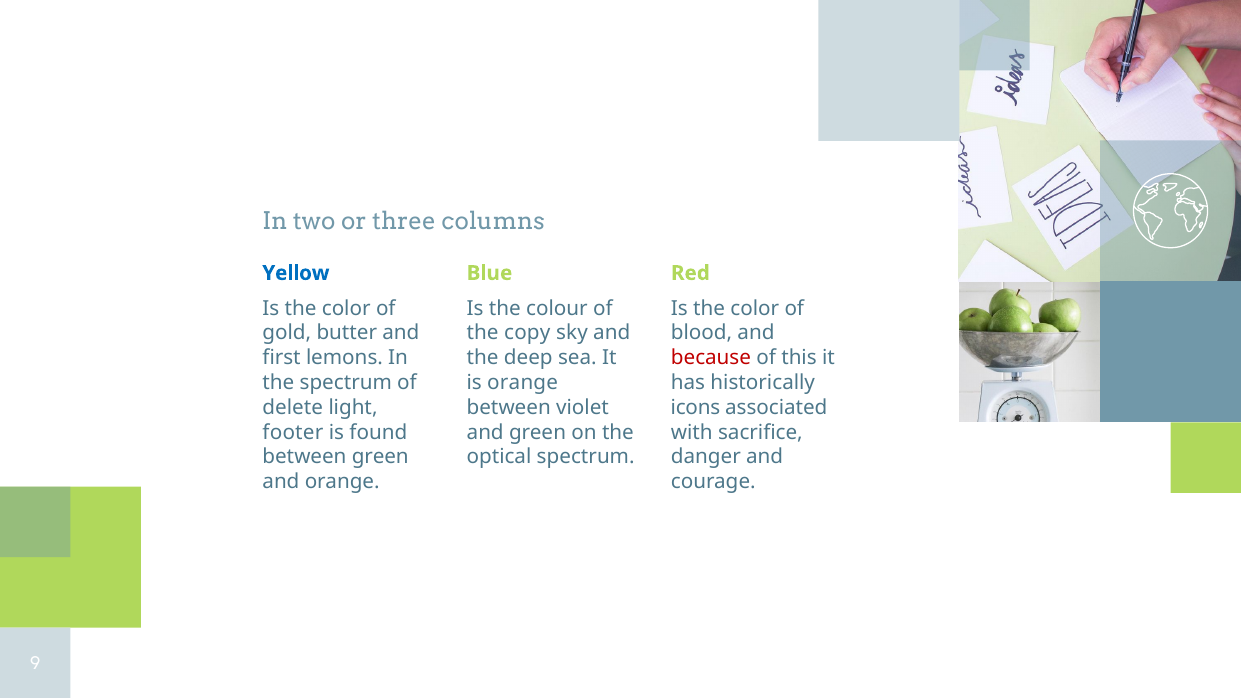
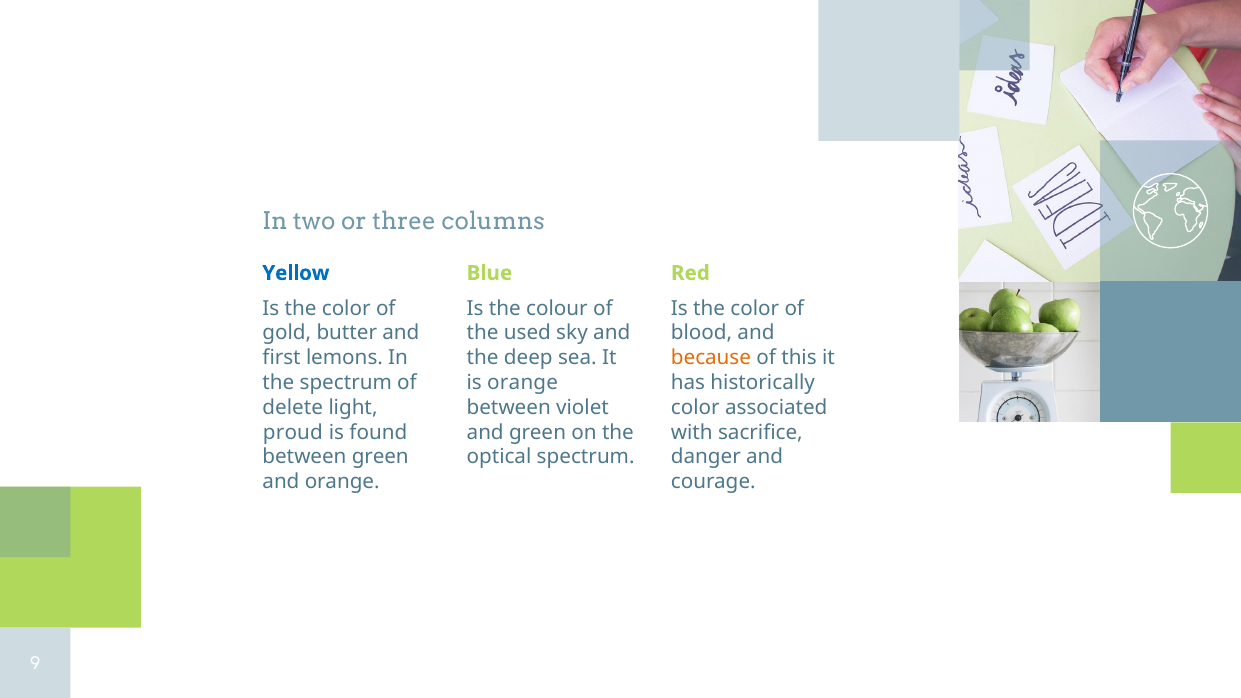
copy: copy -> used (527, 333)
because colour: red -> orange (711, 358)
icons: icons -> color (695, 408)
footer: footer -> proud (293, 432)
